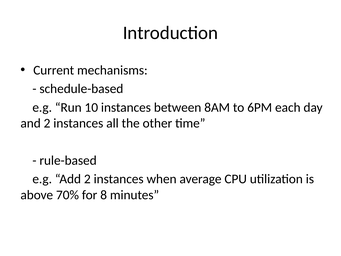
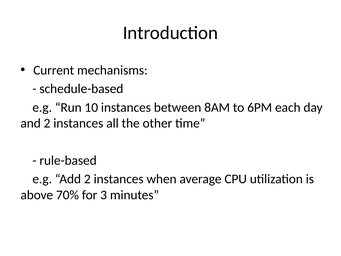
8: 8 -> 3 (104, 195)
